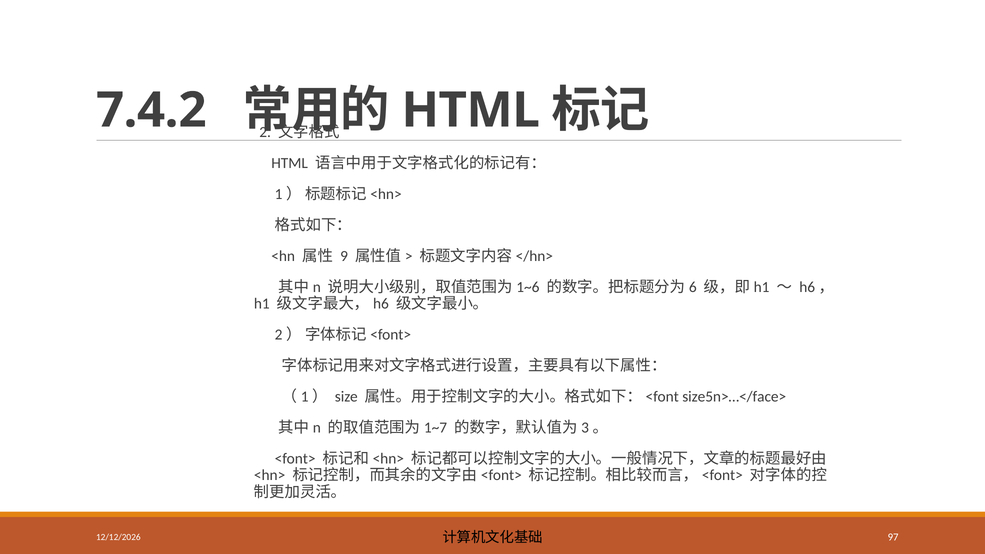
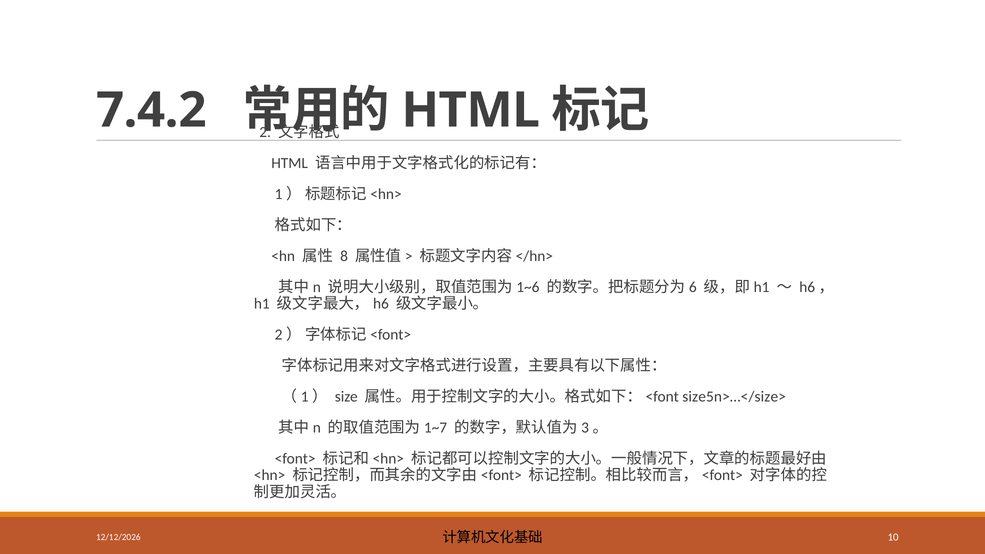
9: 9 -> 8 (344, 256)
size5n>…</face>: size5n>…</face> -> size5n>…</size> (734, 397)
97: 97 -> 10 (893, 537)
